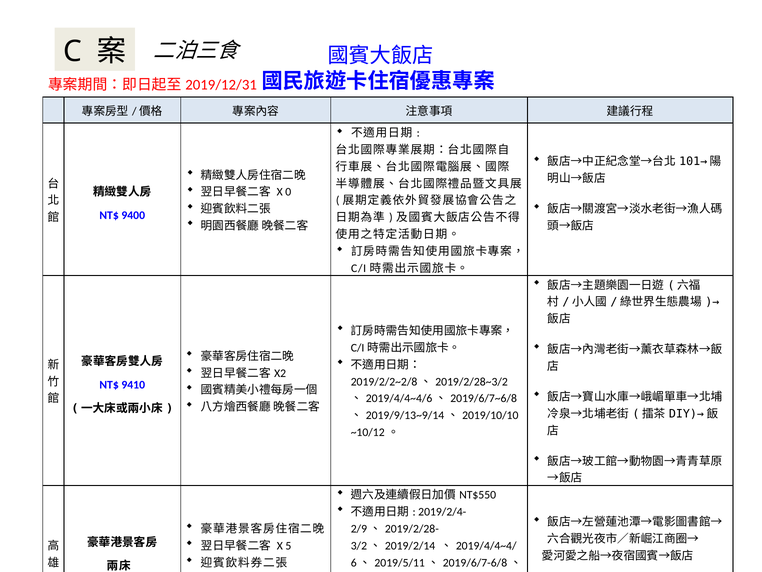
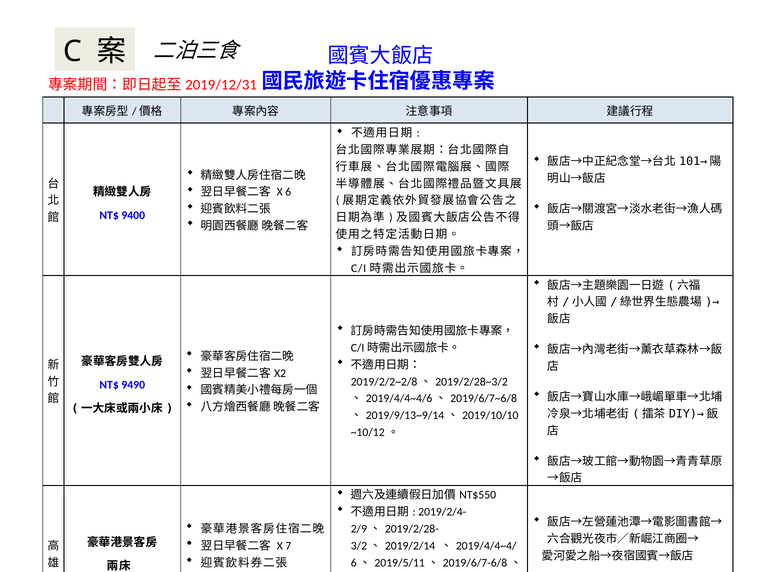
0: 0 -> 6 (288, 192)
9410: 9410 -> 9490 (133, 385)
5: 5 -> 7 (288, 545)
